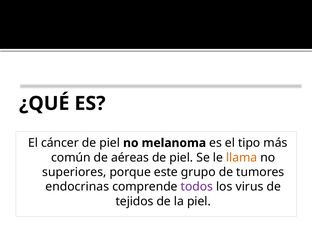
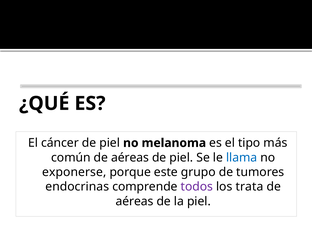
llama colour: orange -> blue (242, 158)
superiores: superiores -> exponerse (74, 172)
virus: virus -> trata (249, 187)
tejidos: tejidos -> aéreas (135, 201)
